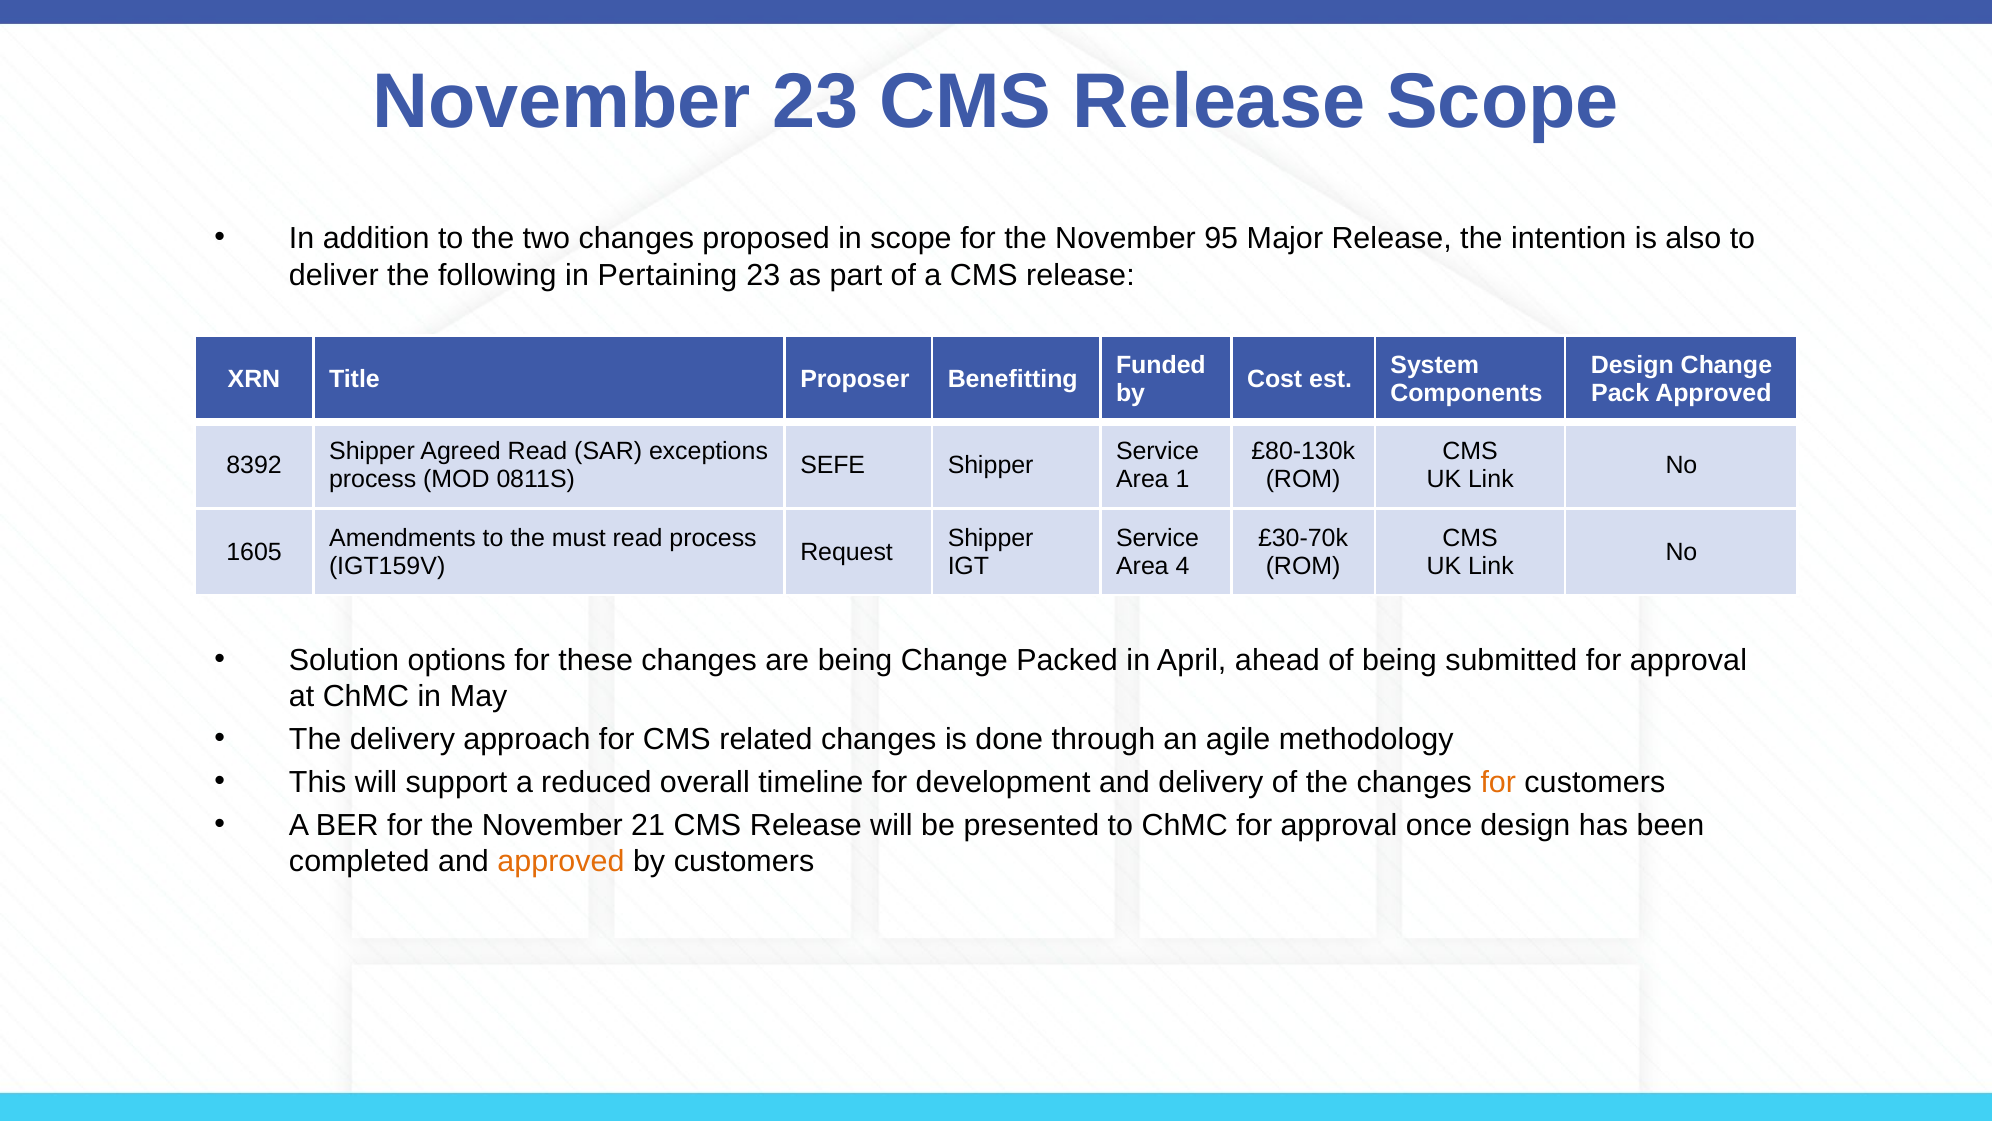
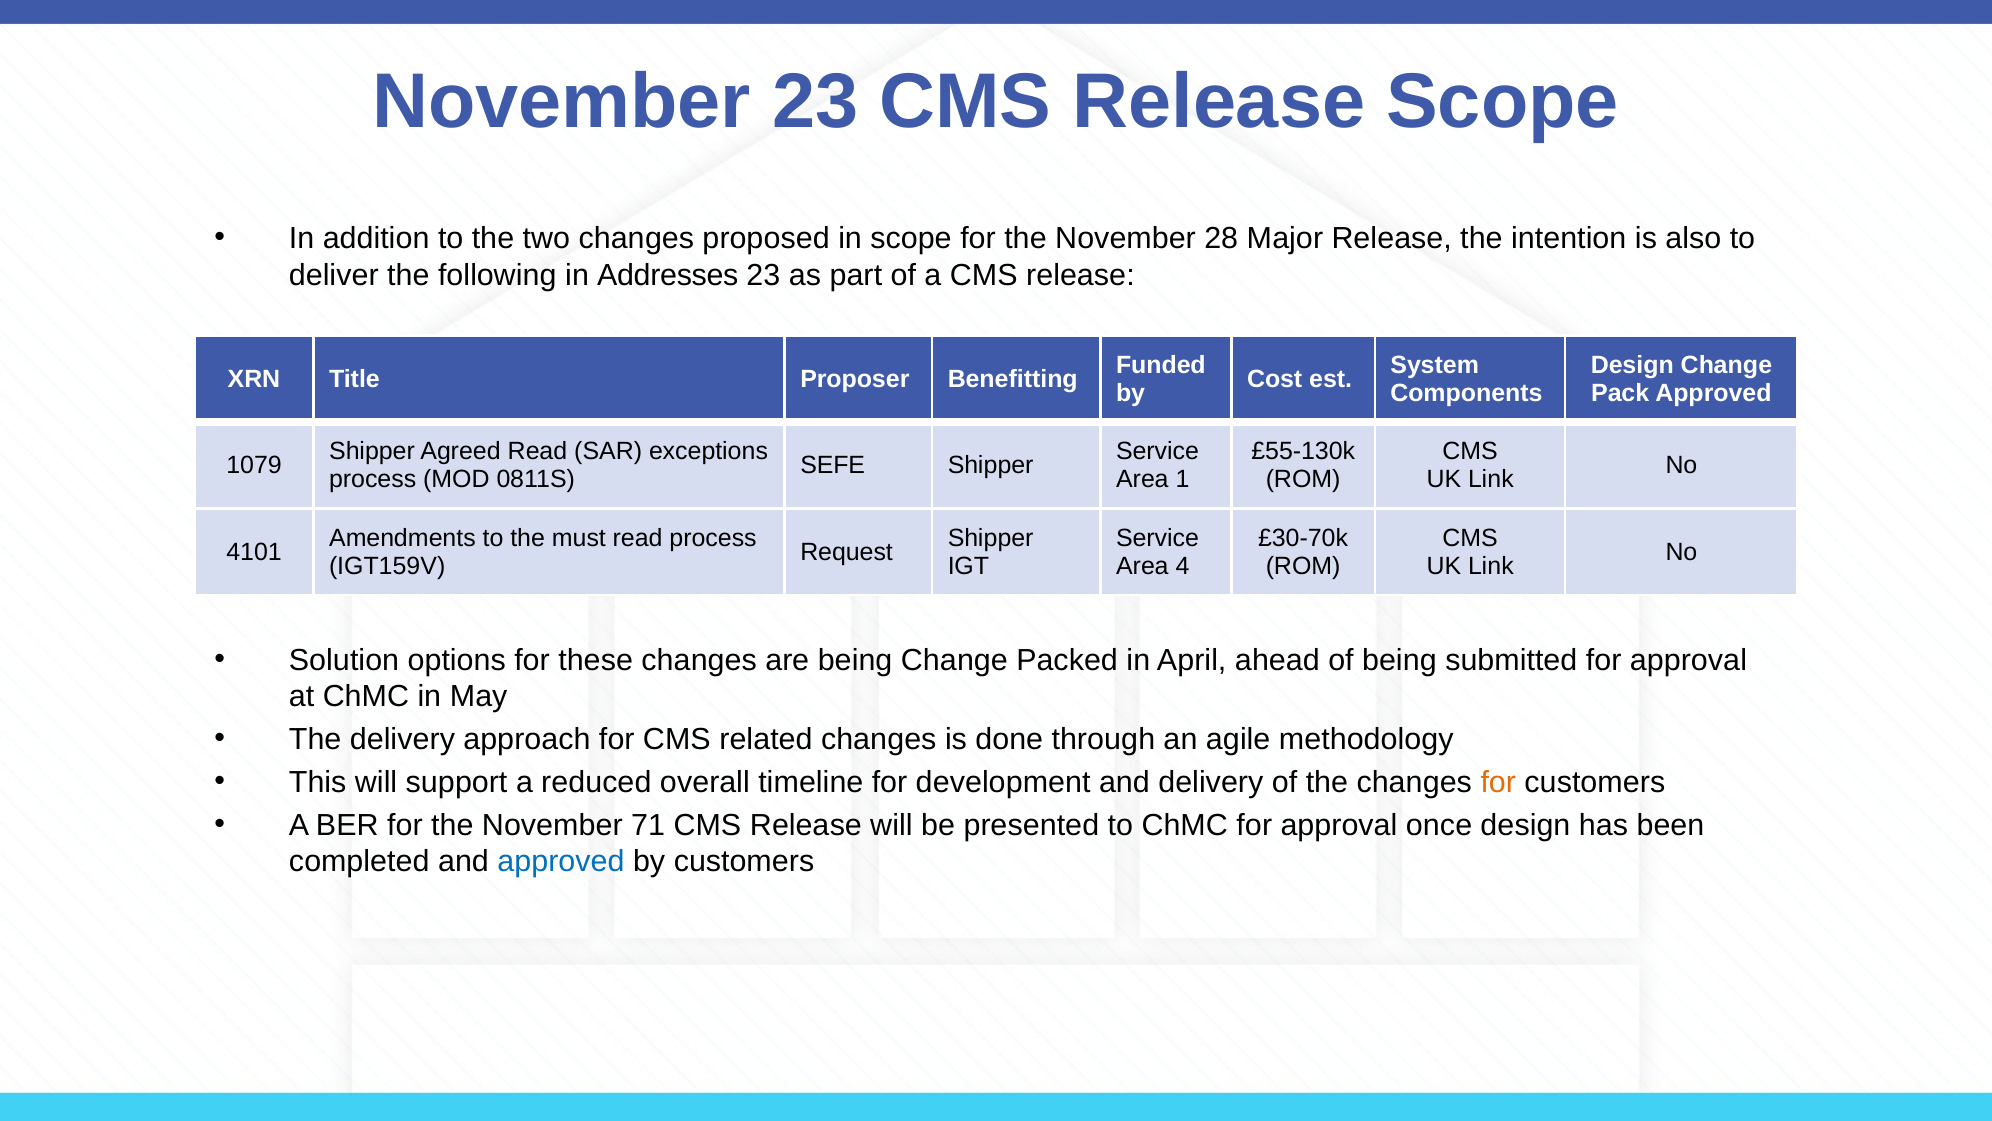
95: 95 -> 28 (1221, 239)
Pertaining: Pertaining -> Addresses (668, 275)
£80-130k: £80-130k -> £55-130k (1303, 451)
8392: 8392 -> 1079 (254, 465)
1605: 1605 -> 4101 (254, 552)
21: 21 -> 71 (648, 825)
approved colour: orange -> blue (561, 861)
